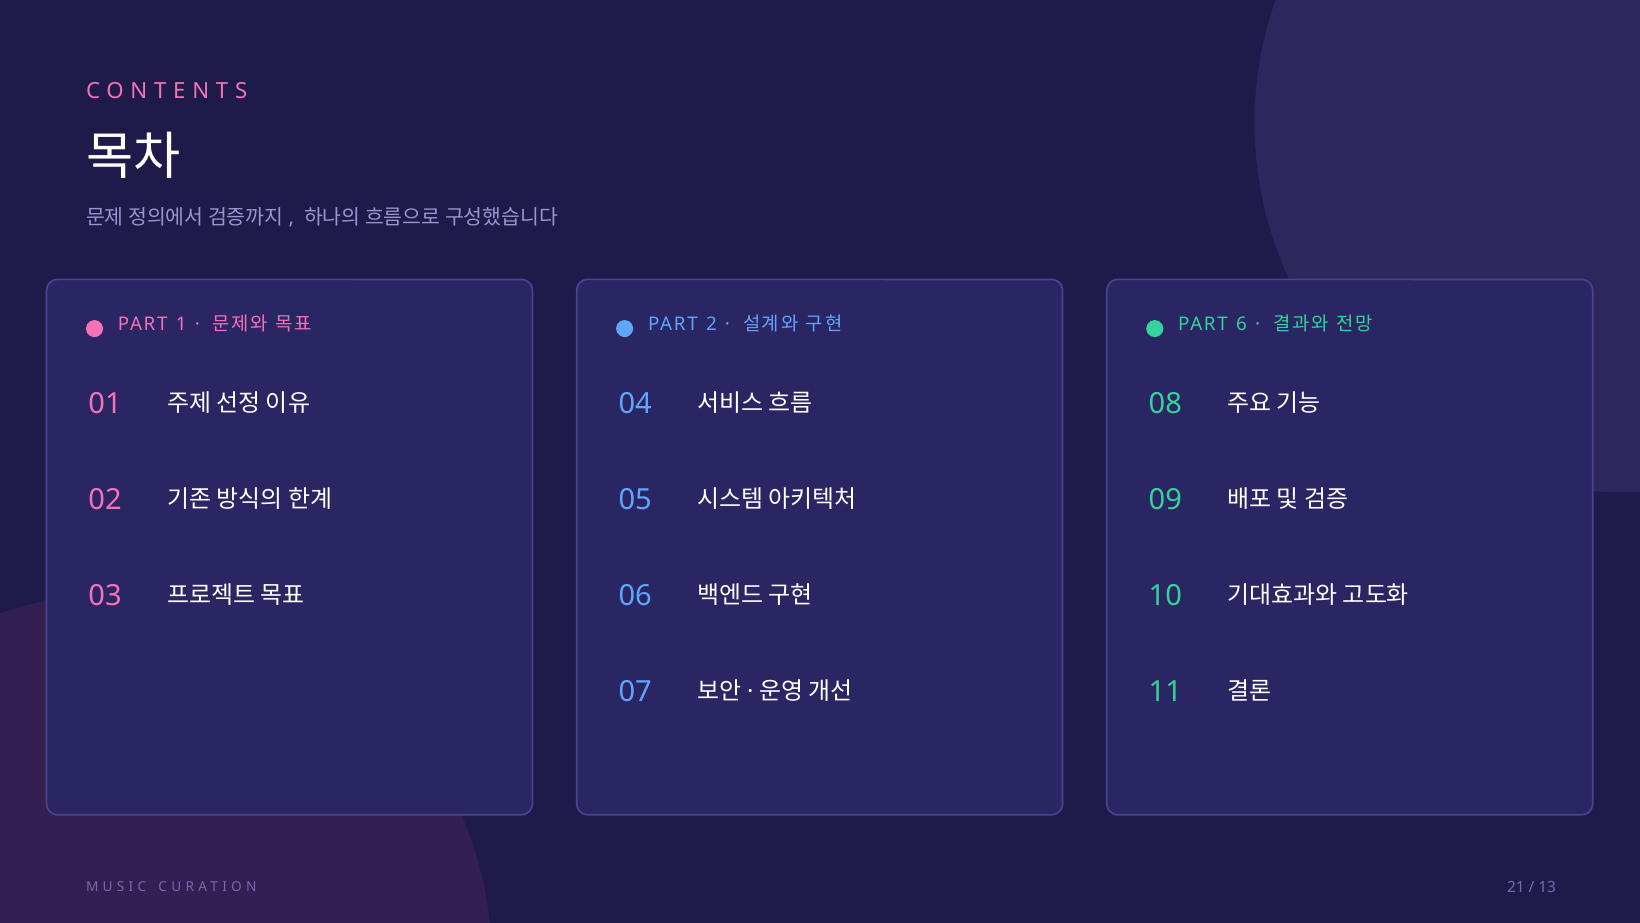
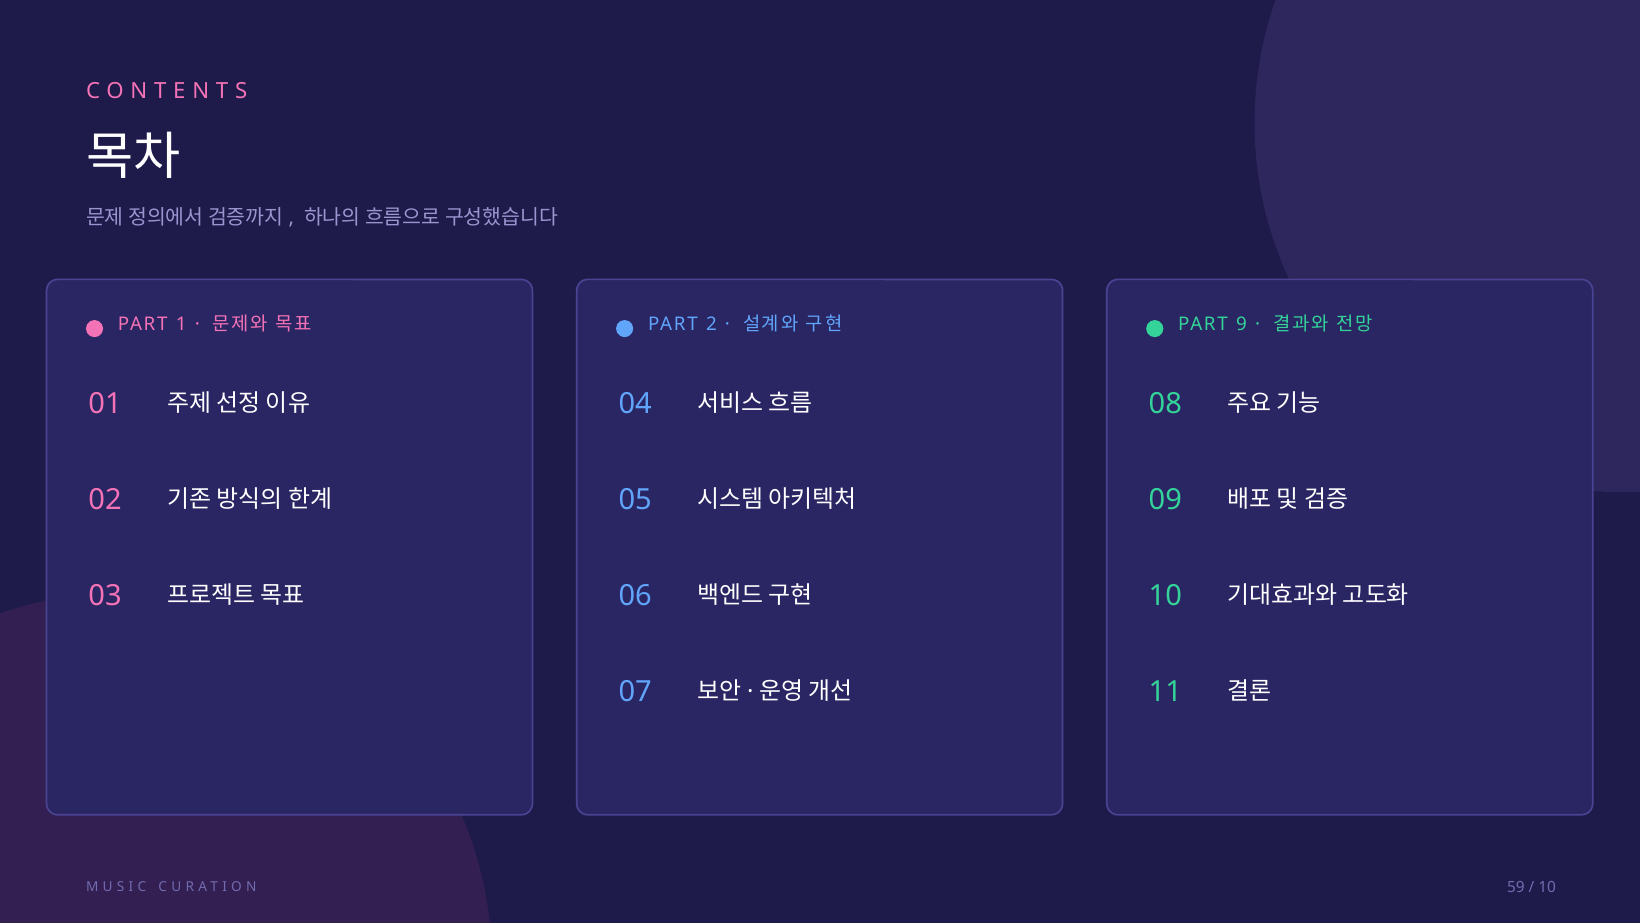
6: 6 -> 9 (1242, 324)
21: 21 -> 59 (1516, 887)
13: 13 -> 10 (1547, 887)
